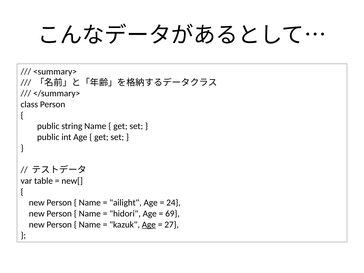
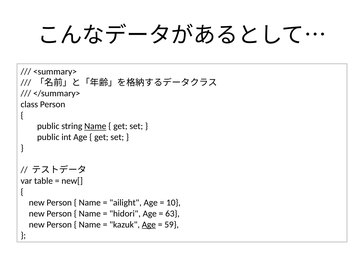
Name underline: none -> present (95, 126)
24: 24 -> 10 (173, 203)
69: 69 -> 63 (172, 214)
27: 27 -> 59 (172, 225)
